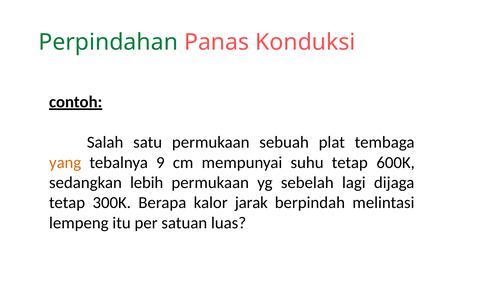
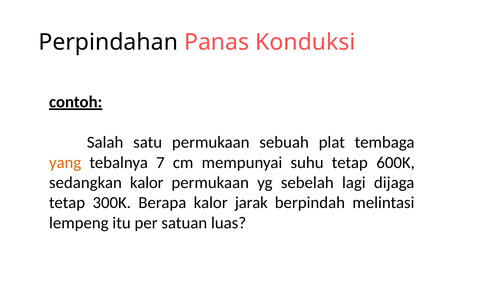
Perpindahan colour: green -> black (108, 42)
9: 9 -> 7 (160, 163)
sedangkan lebih: lebih -> kalor (147, 183)
